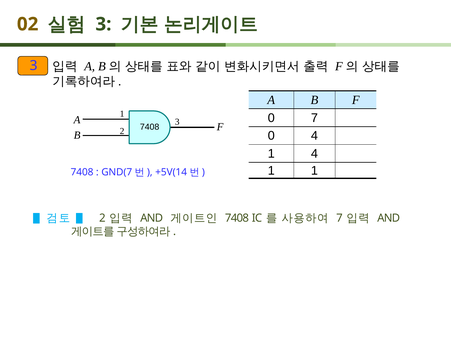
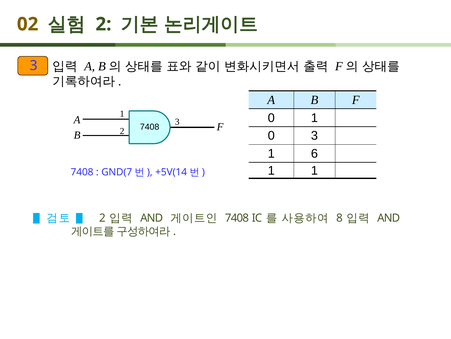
3: 3 -> 2 (103, 24)
0 7: 7 -> 1 (314, 118)
0 4: 4 -> 3 (314, 135)
1 4: 4 -> 6 (314, 153)
7: 7 -> 8 (339, 217)
